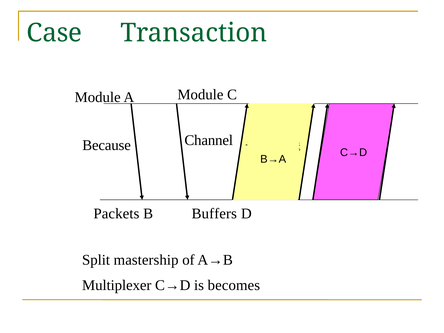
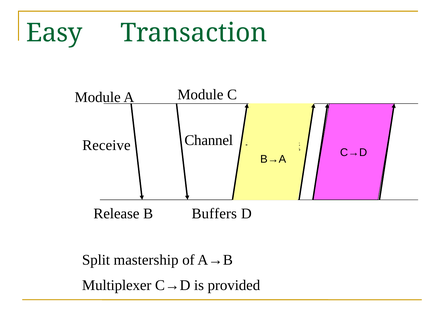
Case: Case -> Easy (54, 33)
Because: Because -> Receive (106, 145)
Packets: Packets -> Release (116, 214)
becomes: becomes -> provided (234, 285)
